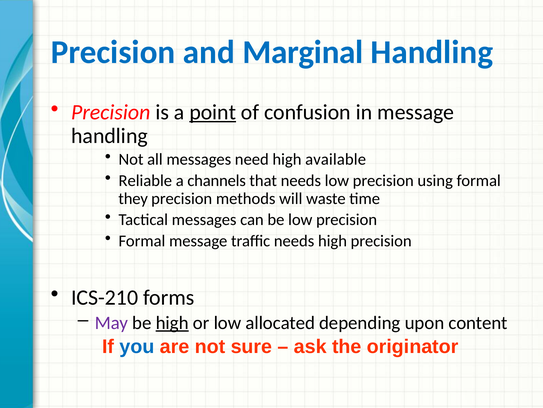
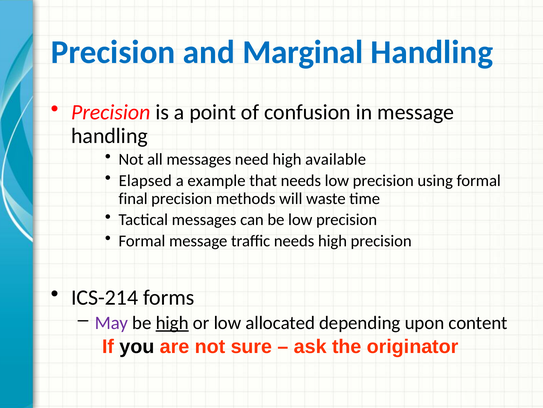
point underline: present -> none (213, 112)
Reliable: Reliable -> Elapsed (145, 180)
channels: channels -> example (216, 180)
they: they -> final (133, 198)
ICS-210: ICS-210 -> ICS-214 (105, 297)
you colour: blue -> black (137, 346)
